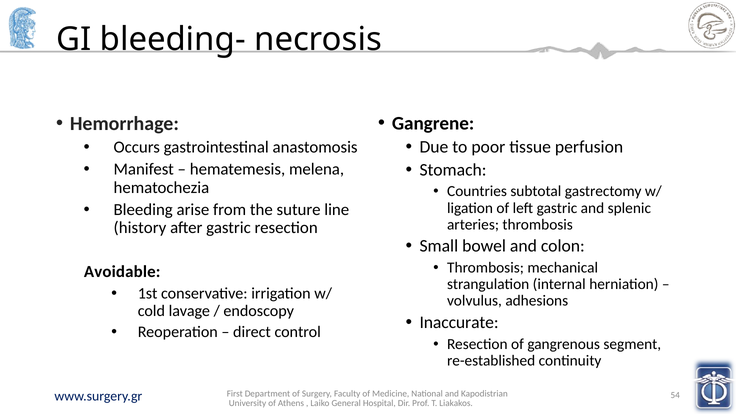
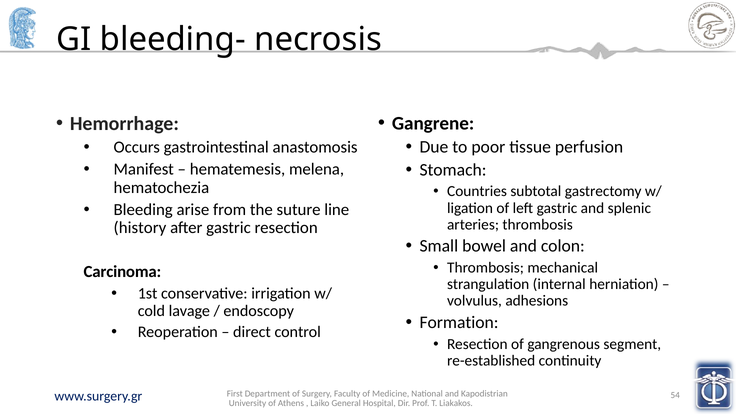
Avoidable: Avoidable -> Carcinoma (122, 272)
Inaccurate: Inaccurate -> Formation (459, 322)
